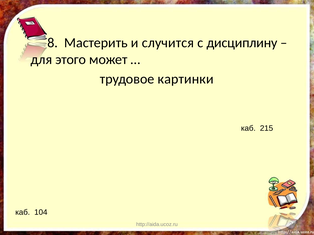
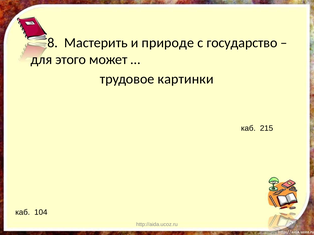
случится: случится -> природе (168, 43)
дисциплину: дисциплину -> государство (242, 43)
